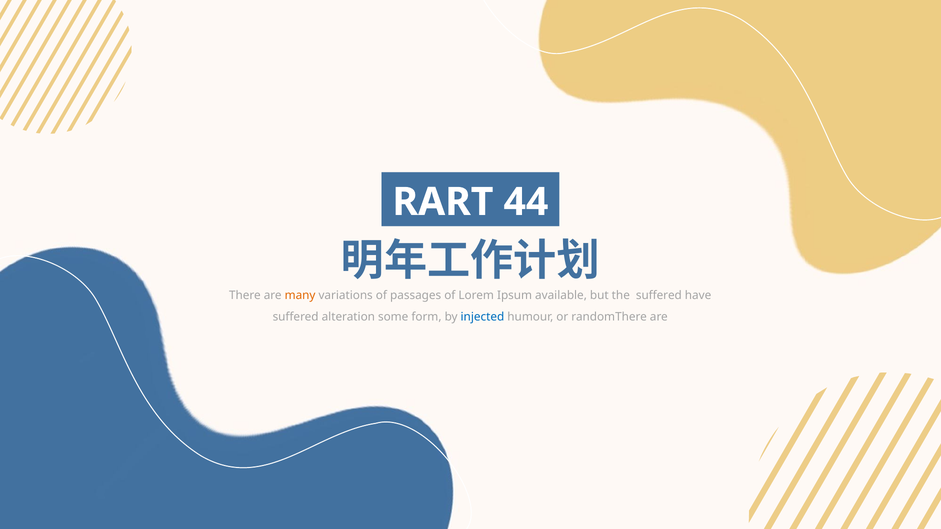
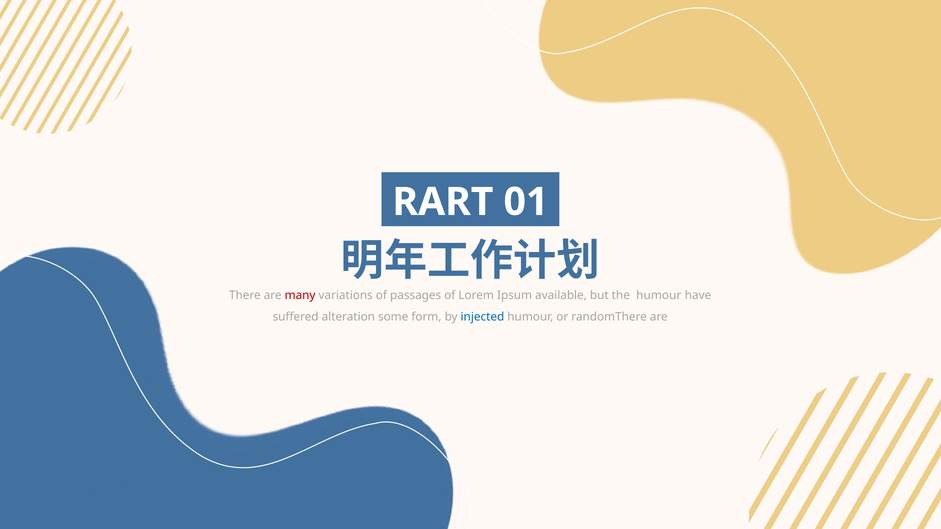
44: 44 -> 01 (526, 202)
many colour: orange -> red (300, 296)
the suffered: suffered -> humour (659, 296)
